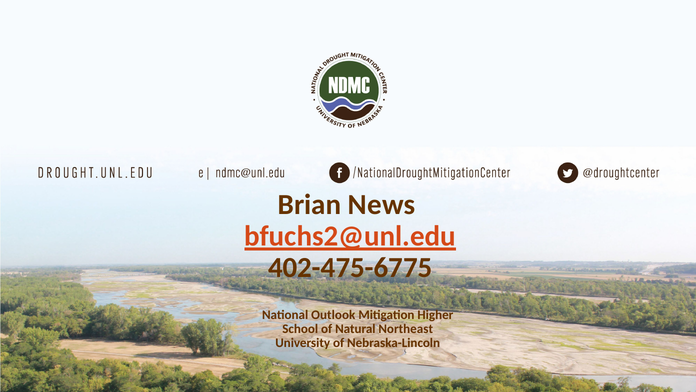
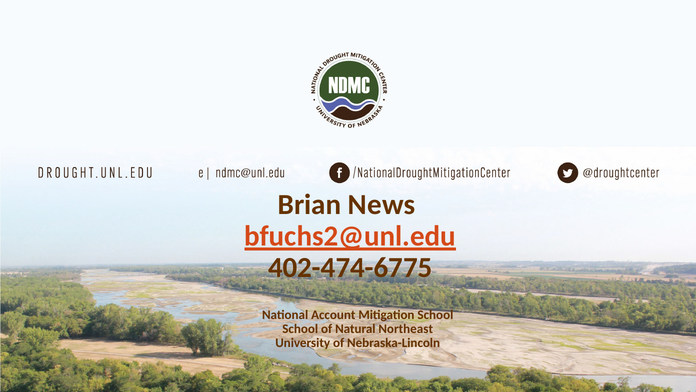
402-475-6775: 402-475-6775 -> 402-474-6775 (350, 267)
Outlook: Outlook -> Account (333, 314)
Mitigation Higher: Higher -> School (435, 314)
